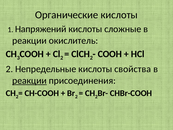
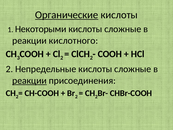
Органические underline: none -> present (67, 15)
Напряжений: Напряжений -> Некоторыми (41, 29)
окислитель: окислитель -> кислотного (73, 40)
Непредельные кислоты свойства: свойства -> сложные (133, 69)
